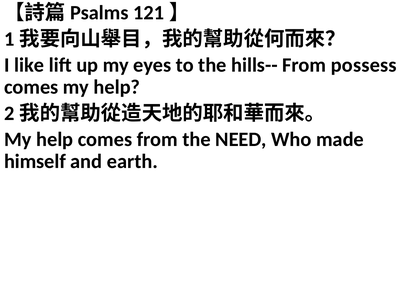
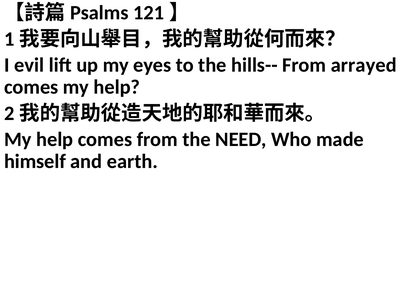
like: like -> evil (29, 65)
possess: possess -> arrayed (364, 65)
